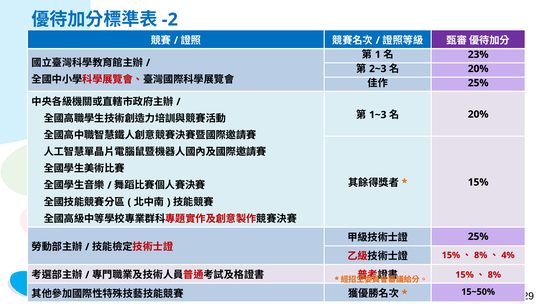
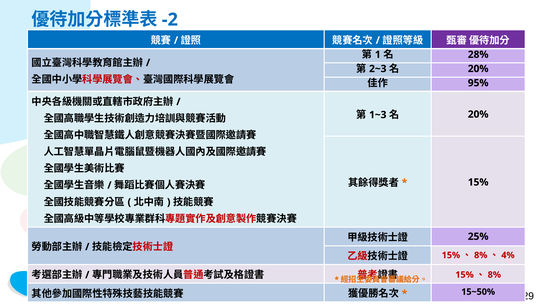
23%: 23% -> 28% (478, 54)
25%: 25% -> 95% (478, 83)
